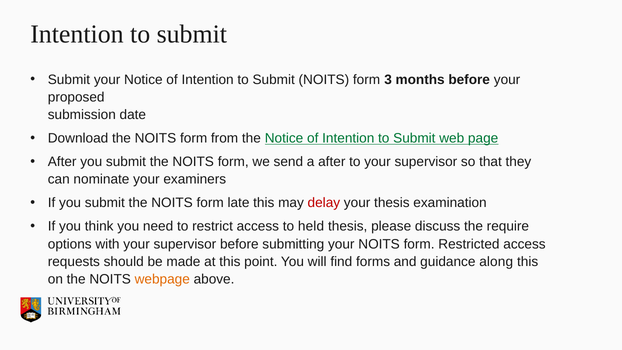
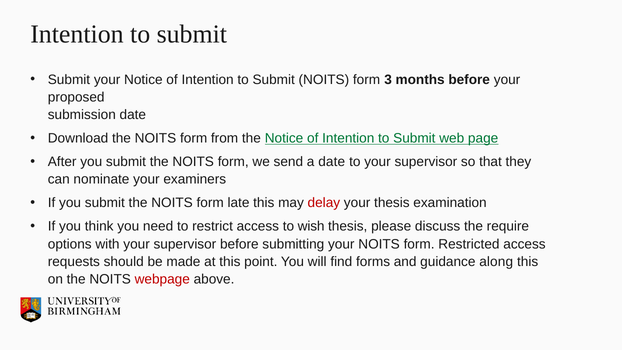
a after: after -> date (332, 162)
held: held -> wish (311, 226)
webpage colour: orange -> red (162, 279)
